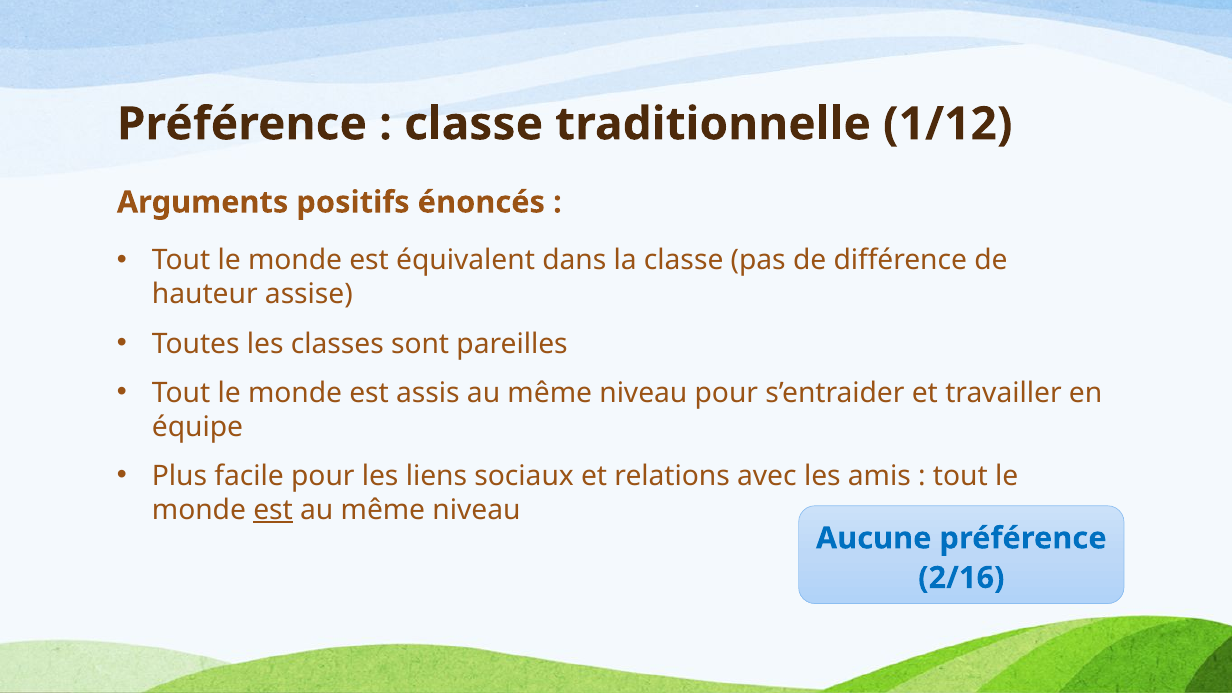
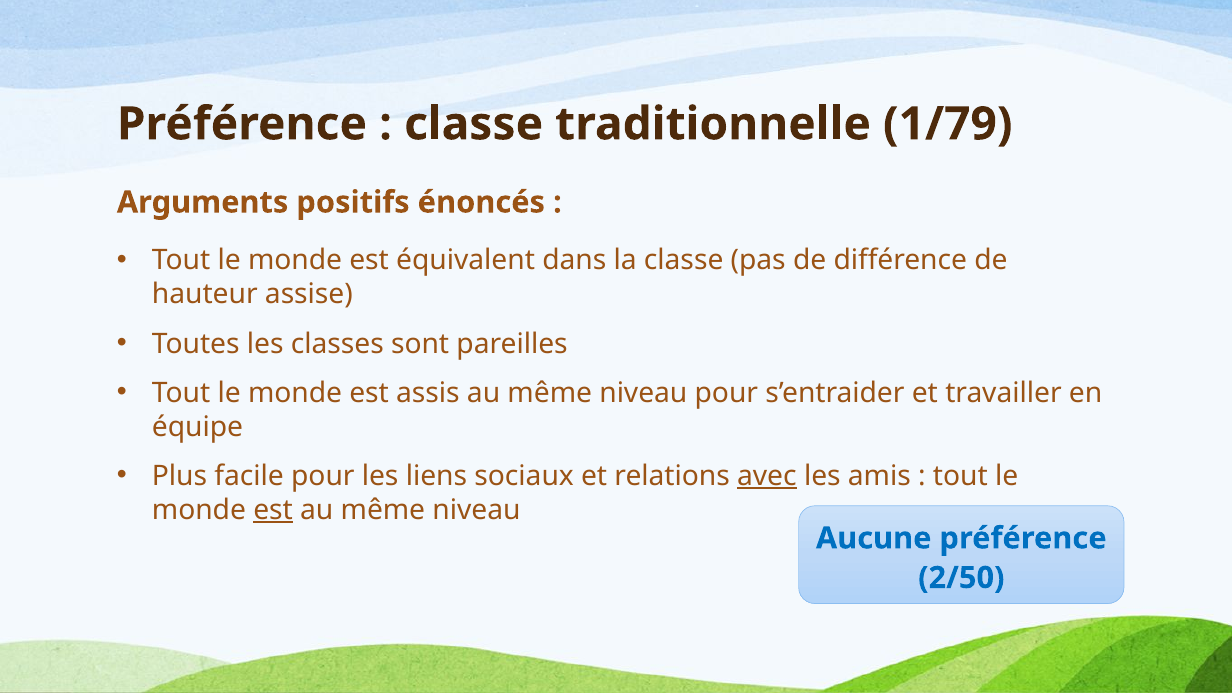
1/12: 1/12 -> 1/79 (948, 124)
avec underline: none -> present (767, 476)
2/16: 2/16 -> 2/50 (961, 578)
